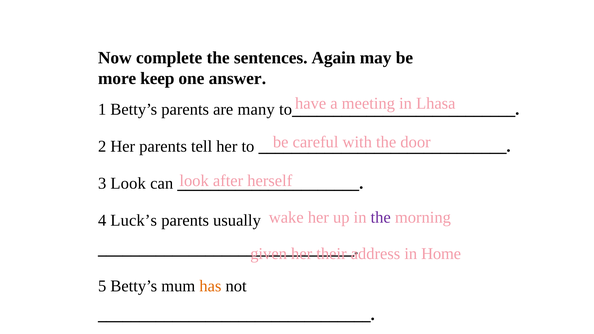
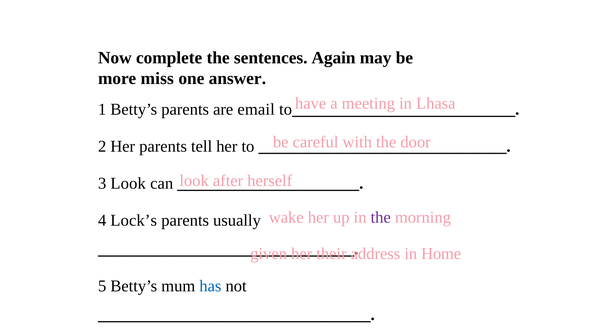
keep: keep -> miss (157, 78)
many: many -> email (256, 109)
Luck’s: Luck’s -> Lock’s (134, 220)
has colour: orange -> blue (210, 286)
